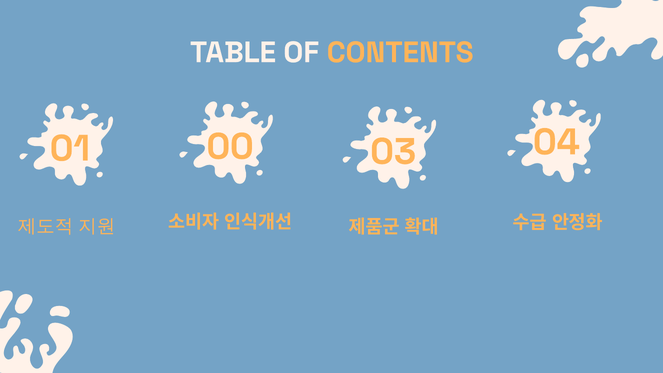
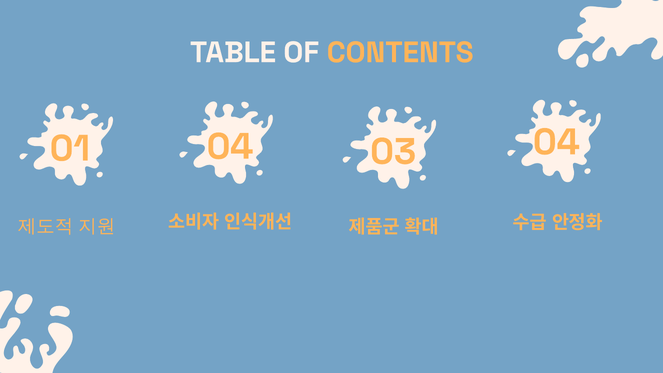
01 00: 00 -> 04 (230, 147)
